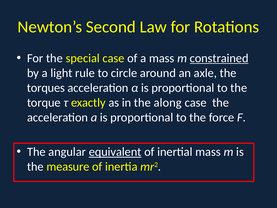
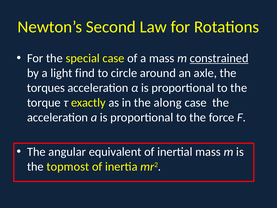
rule: rule -> find (85, 73)
equivalent underline: present -> none (115, 152)
measure: measure -> topmost (68, 166)
